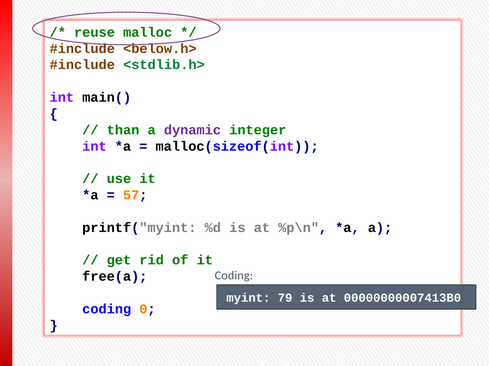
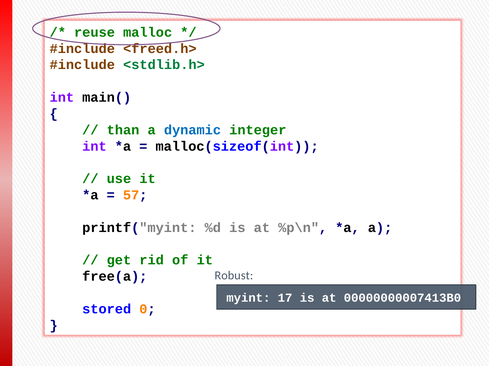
<below.h>: <below.h> -> <freed.h> (160, 49)
dynamic colour: purple -> blue (192, 130)
Coding: Coding -> Robust (234, 276)
79: 79 -> 17 (285, 299)
coding: coding -> stored (107, 310)
